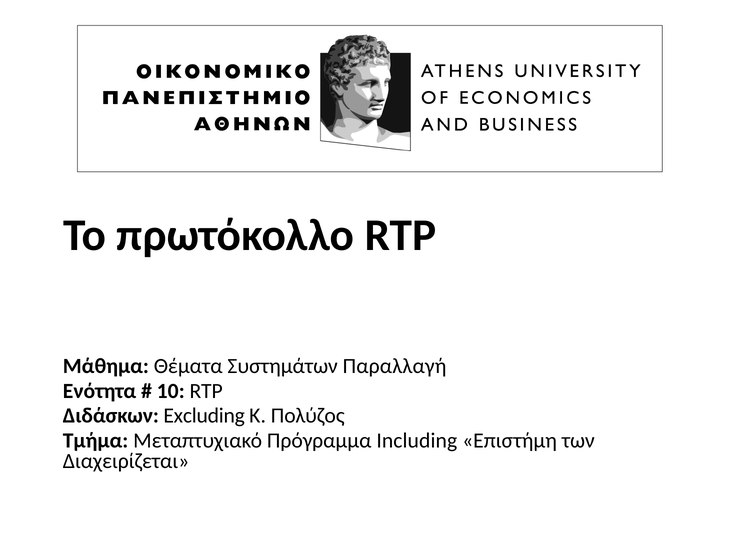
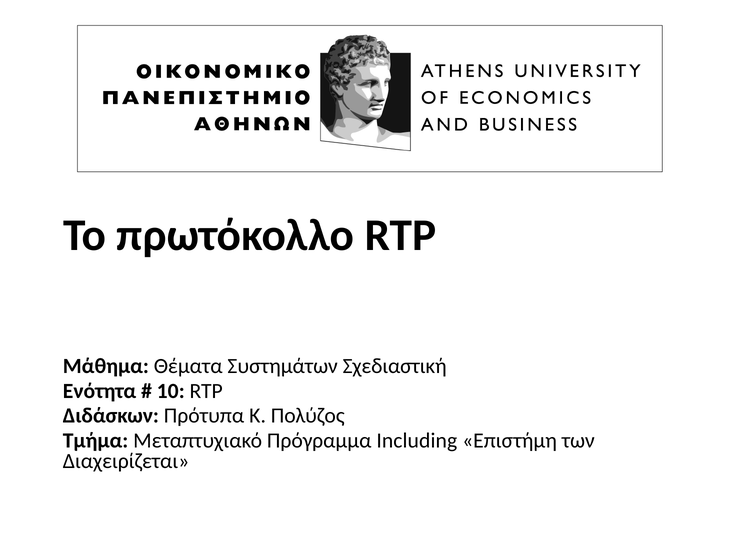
Παραλλαγή: Παραλλαγή -> Σχεδιαστική (395, 367)
Excluding: Excluding -> Πρότυπα (204, 416)
